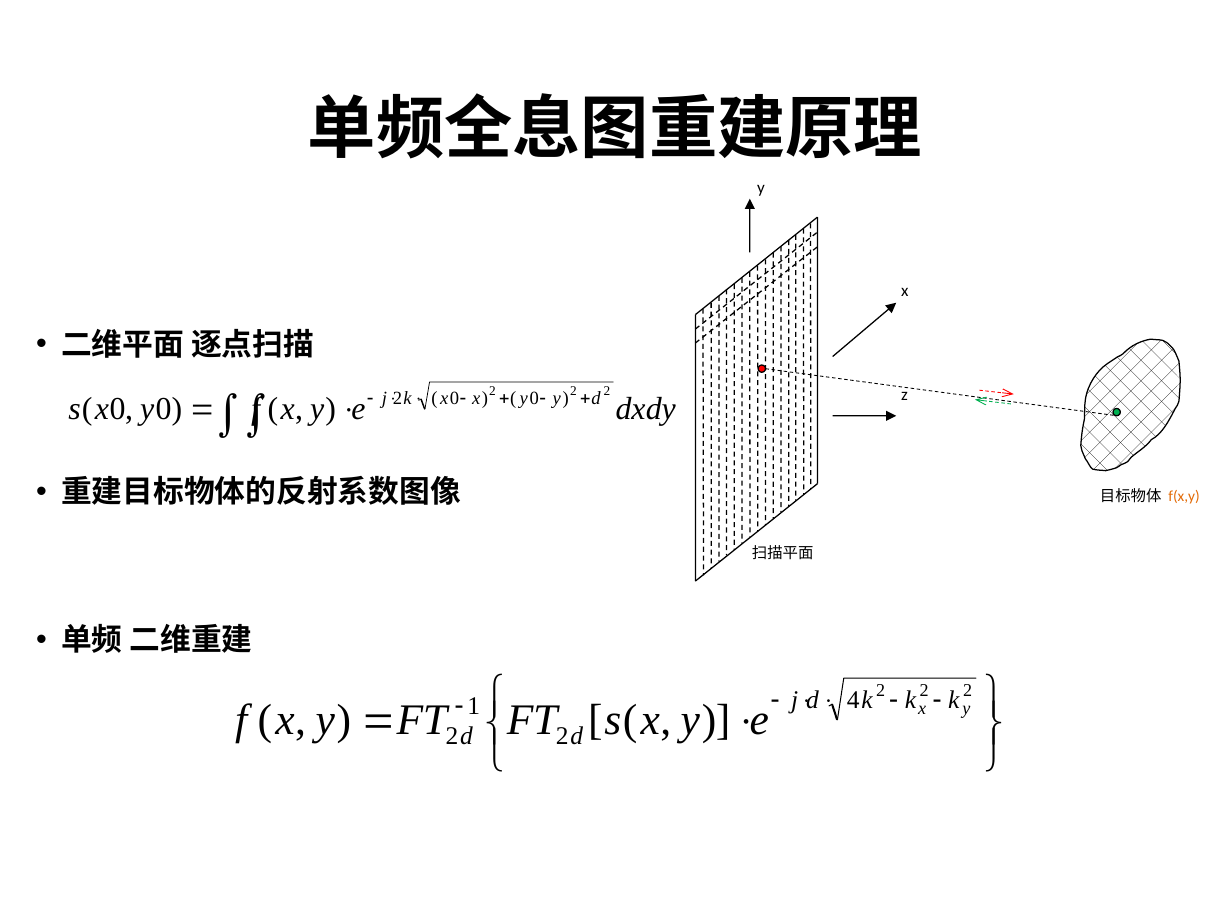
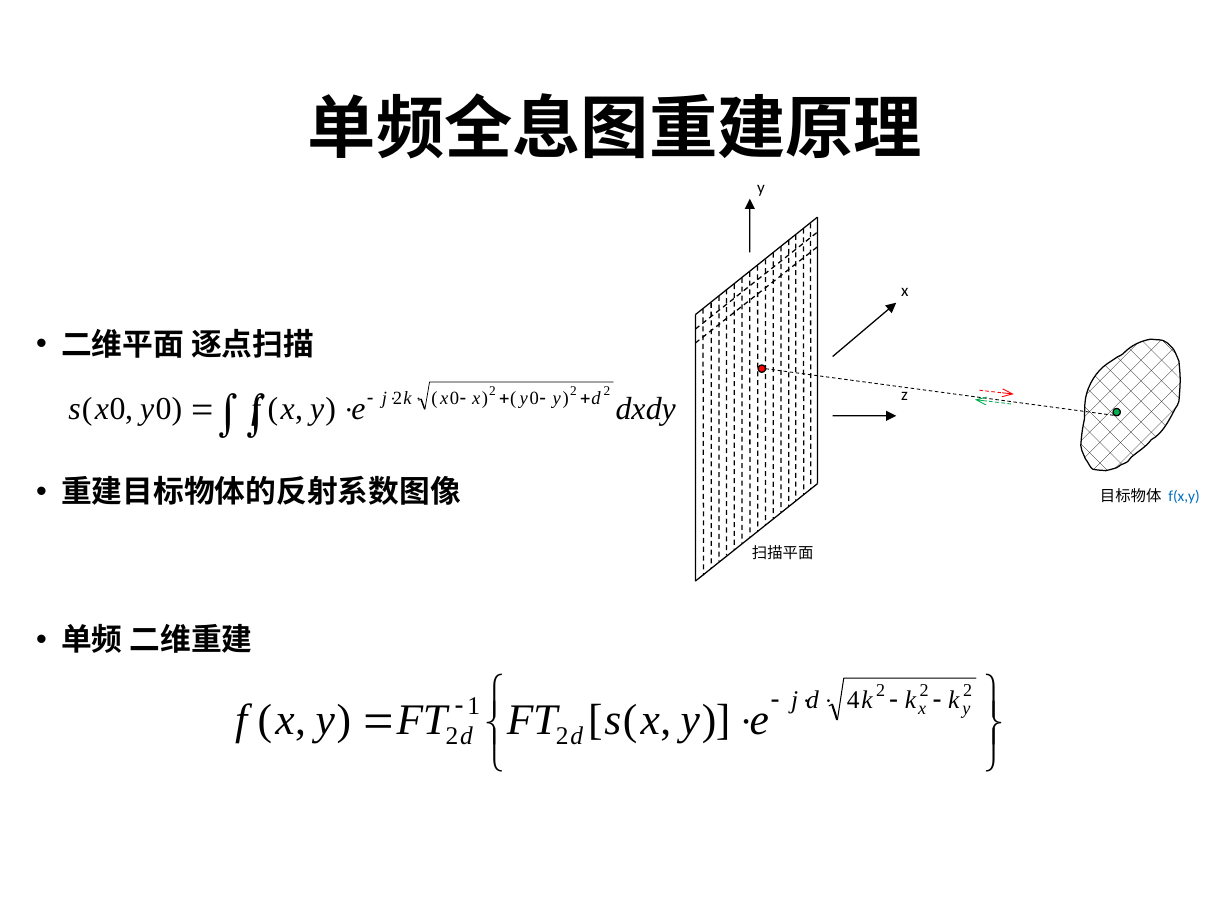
f(x,y colour: orange -> blue (1184, 497)
